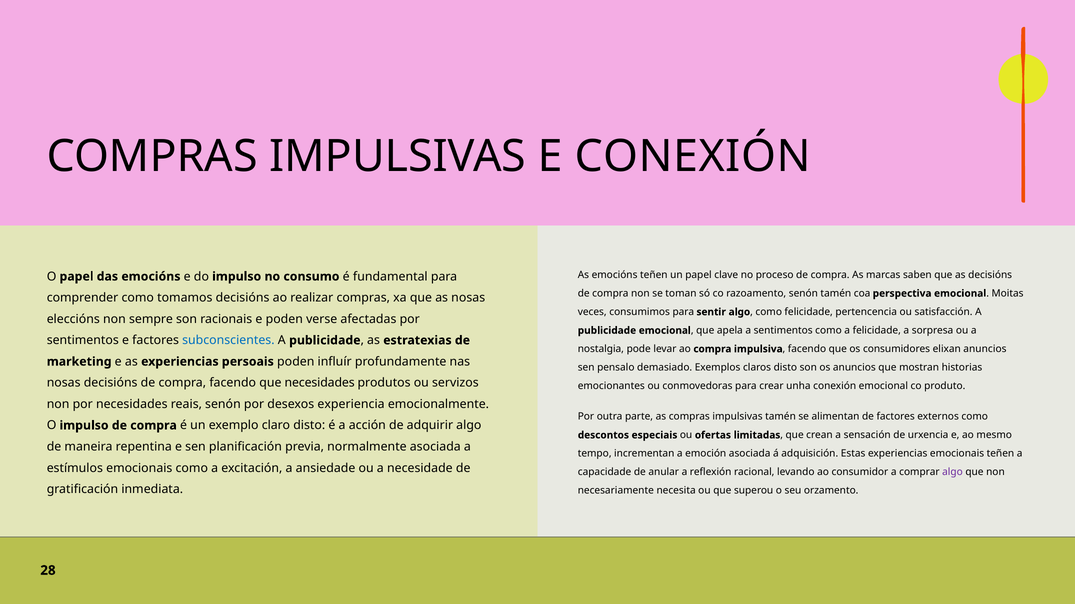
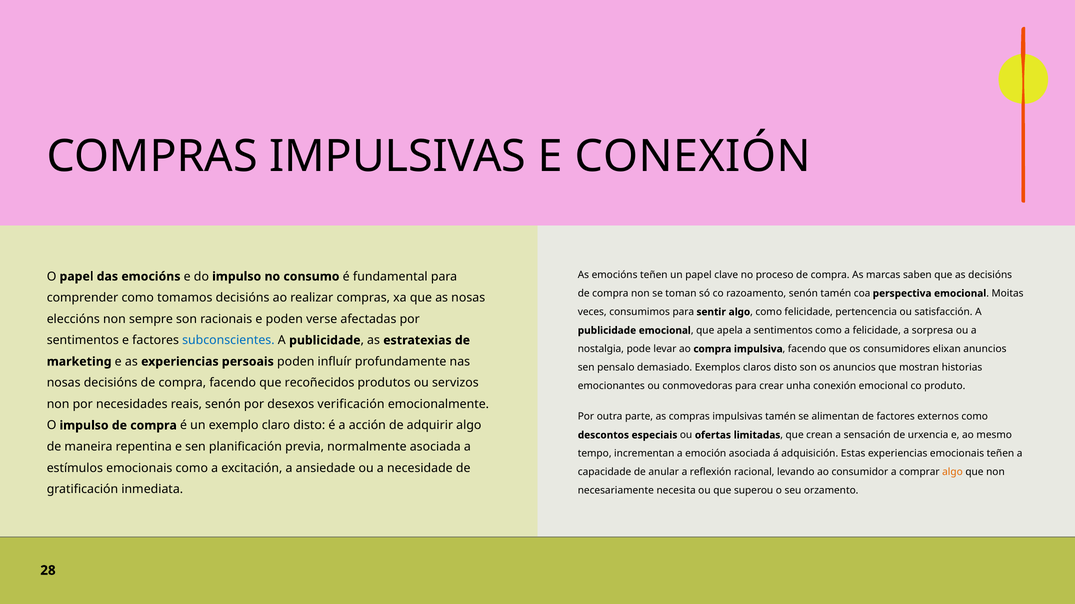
que necesidades: necesidades -> recoñecidos (320, 383)
experiencia: experiencia -> verificación (351, 405)
algo colour: purple -> orange (952, 473)
